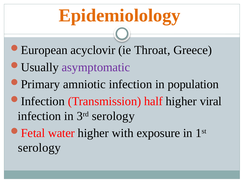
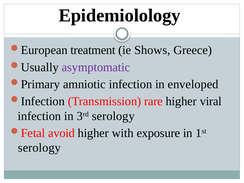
Epidemiolology colour: orange -> black (120, 15)
acyclovir: acyclovir -> treatment (93, 50)
Throat: Throat -> Shows (152, 50)
population: population -> enveloped (193, 84)
half: half -> rare (153, 101)
water: water -> avoid (61, 133)
